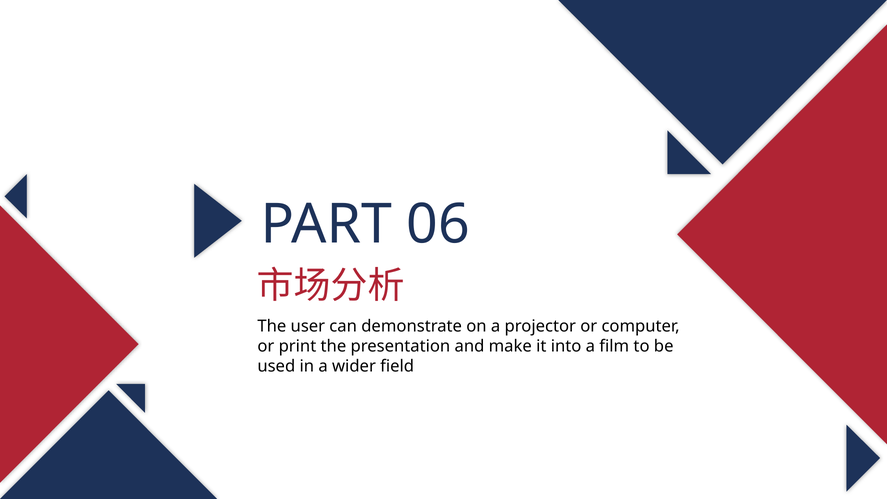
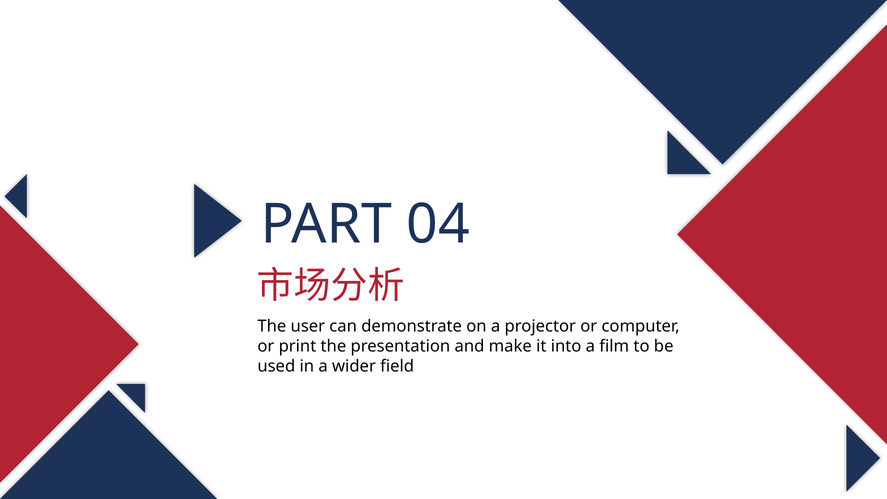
06: 06 -> 04 (438, 224)
